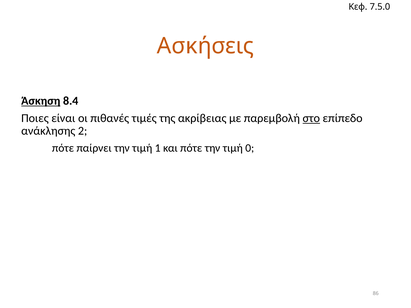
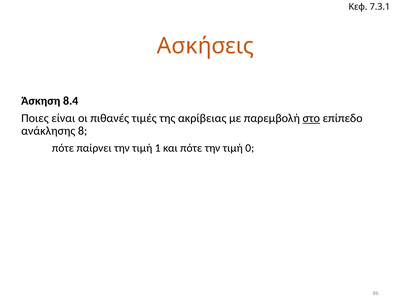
7.5.0: 7.5.0 -> 7.3.1 (380, 7)
Άσκηση underline: present -> none (41, 101)
2: 2 -> 8 (83, 131)
